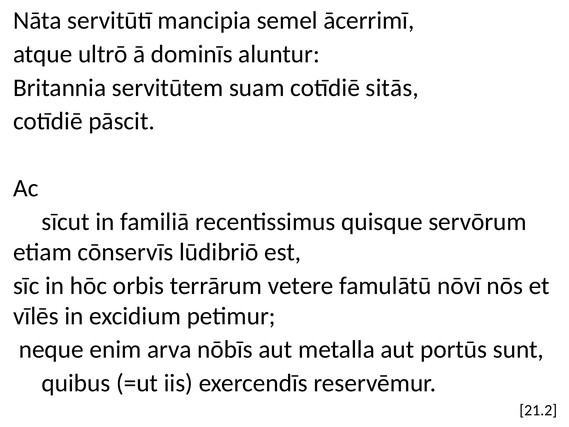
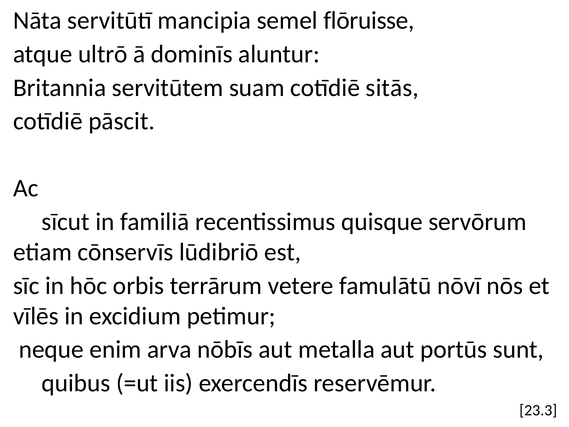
ācerrimī: ācerrimī -> flōruisse (369, 21)
21.2: 21.2 -> 23.3 (538, 410)
